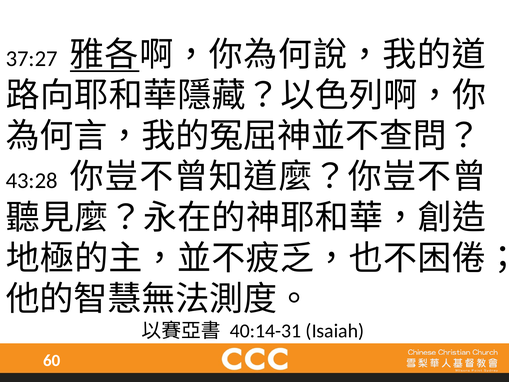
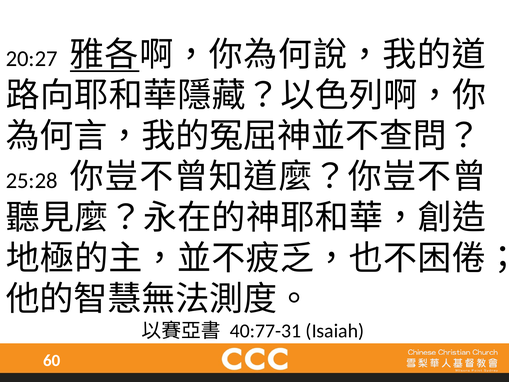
37:27: 37:27 -> 20:27 (32, 59)
43:28: 43:28 -> 25:28 (32, 181)
40:14-31: 40:14-31 -> 40:77-31 (266, 331)
